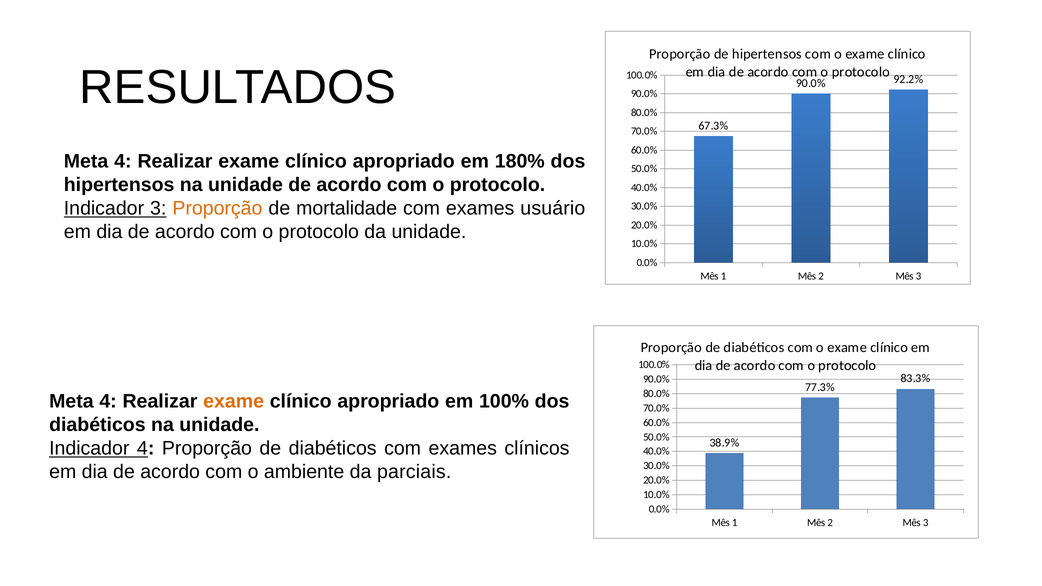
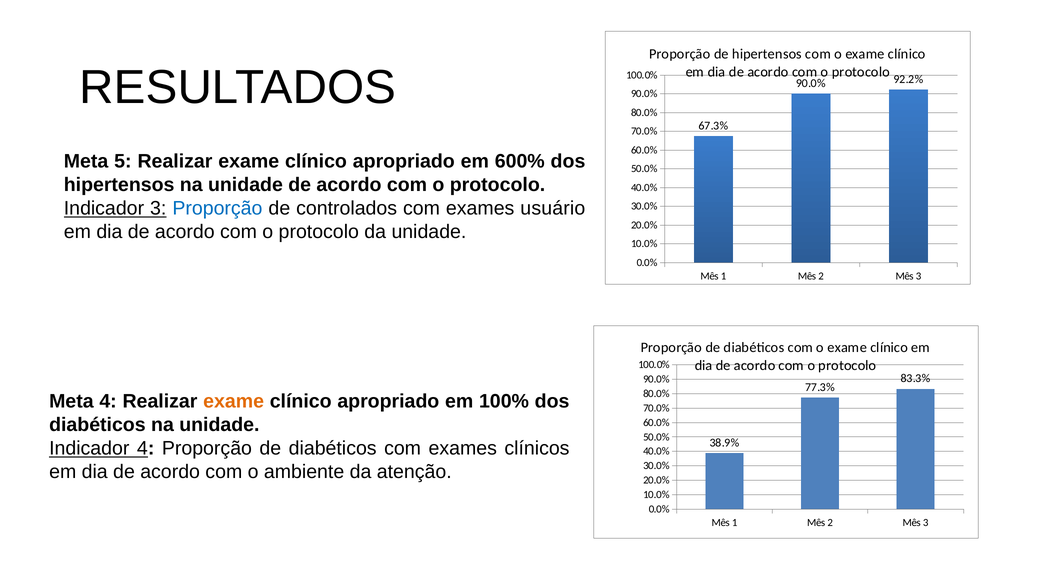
4: 4 -> 5 (123, 161)
180%: 180% -> 600% (520, 161)
Proporção colour: orange -> blue (217, 208)
mortalidade: mortalidade -> controlados (347, 208)
parciais: parciais -> atenção (414, 472)
